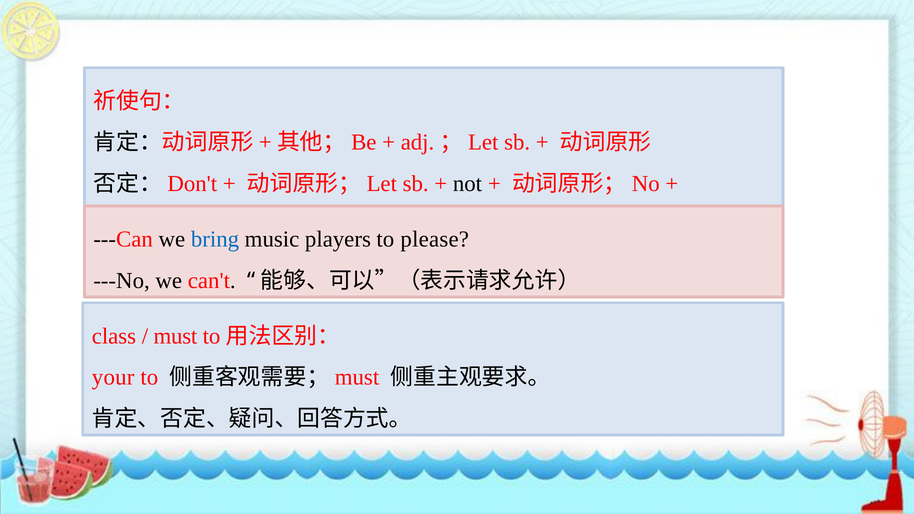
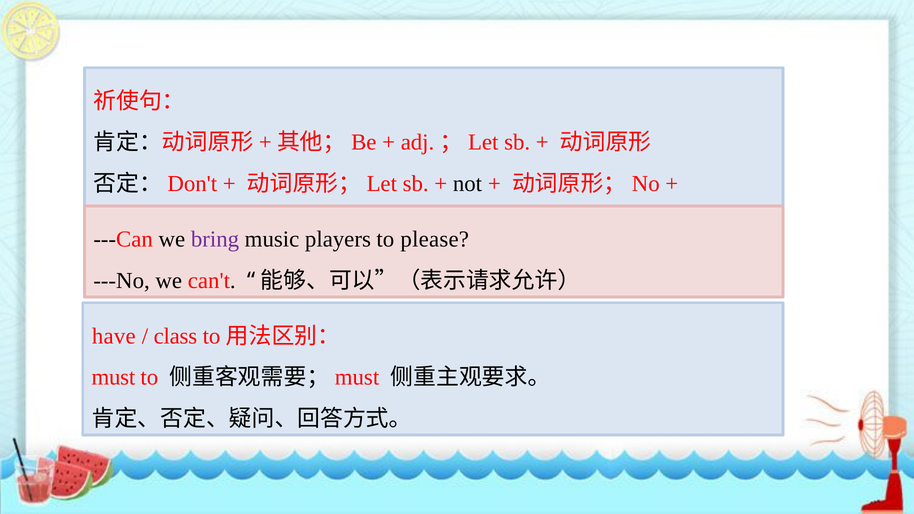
bring colour: blue -> purple (215, 239)
class: class -> have (114, 336)
must: must -> class (175, 336)
your: your -> must (113, 377)
